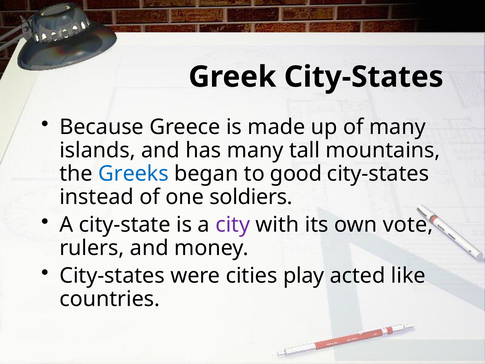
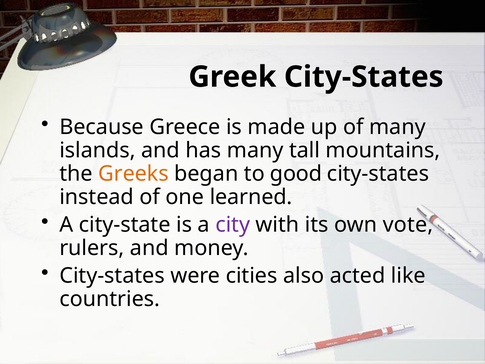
Greeks colour: blue -> orange (133, 174)
soldiers: soldiers -> learned (251, 197)
play: play -> also (304, 276)
